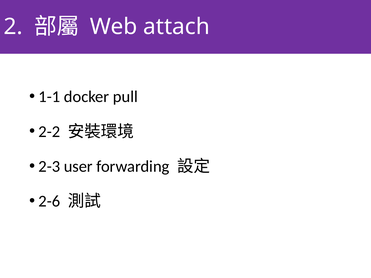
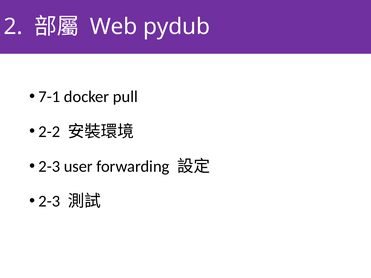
attach: attach -> pydub (177, 27)
1-1: 1-1 -> 7-1 (49, 97)
2-6: 2-6 -> 2-3 (49, 201)
